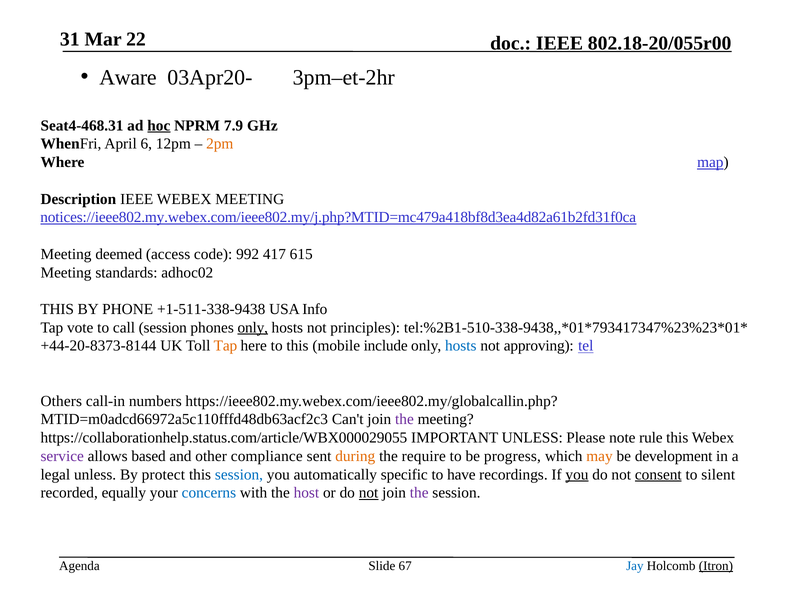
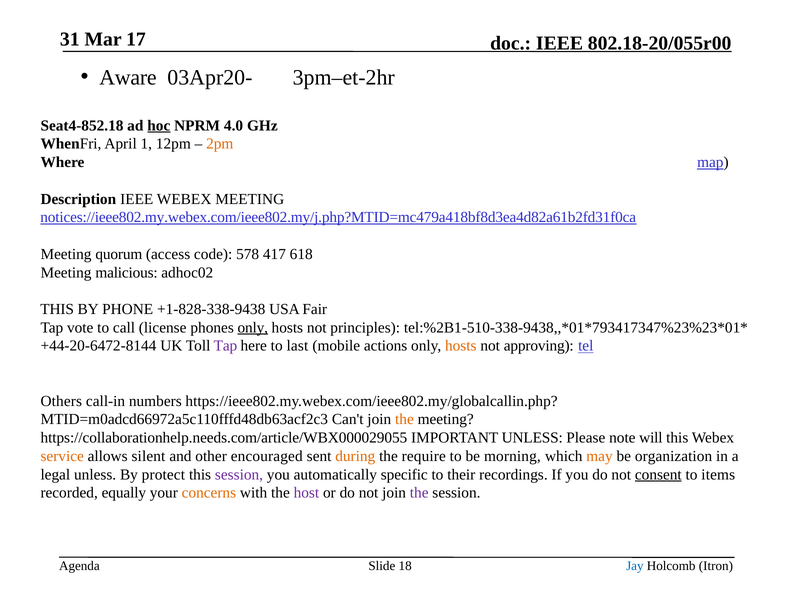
22: 22 -> 17 (136, 39)
Seat4-468.31: Seat4-468.31 -> Seat4-852.18 (82, 126)
7.9: 7.9 -> 4.0 (234, 126)
6: 6 -> 1 (146, 144)
deemed: deemed -> quorum (119, 254)
992: 992 -> 578 (248, 254)
615: 615 -> 618 (301, 254)
standards: standards -> malicious (127, 273)
+1-511-338-9438: +1-511-338-9438 -> +1-828-338-9438 (211, 309)
Info: Info -> Fair (315, 309)
call session: session -> license (163, 328)
+44-20-8373-8144: +44-20-8373-8144 -> +44-20-6472-8144 (98, 346)
Tap colour: orange -> purple (225, 346)
to this: this -> last (297, 346)
include: include -> actions (386, 346)
hosts colour: blue -> orange (461, 346)
the colour: purple -> orange (404, 420)
https://collaborationhelp.status.com/article/WBX000029055: https://collaborationhelp.status.com/article/WBX000029055 -> https://collaborationhelp.needs.com/article/WBX000029055 (224, 438)
rule: rule -> will (651, 438)
service colour: purple -> orange (62, 456)
based: based -> silent (148, 456)
compliance: compliance -> encouraged (267, 456)
progress: progress -> morning (512, 456)
development: development -> organization (674, 456)
session colour: blue -> purple (239, 475)
have: have -> their (461, 475)
you underline: present -> none (577, 475)
silent: silent -> items (718, 475)
concerns colour: blue -> orange (209, 493)
not underline: present -> none (369, 493)
67: 67 -> 18 (405, 566)
Itron underline: present -> none (716, 566)
